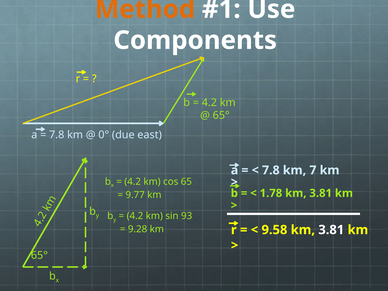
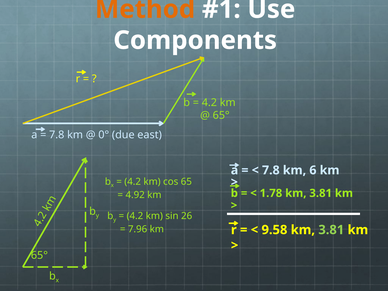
7: 7 -> 6 (313, 170)
9.77: 9.77 -> 4.92 (135, 195)
93: 93 -> 26 (187, 216)
9.28: 9.28 -> 7.96 (138, 229)
3.81 colour: white -> light green (331, 230)
